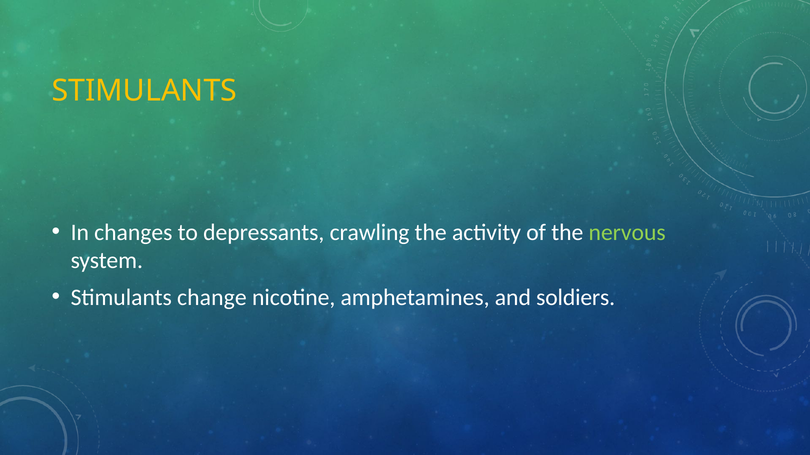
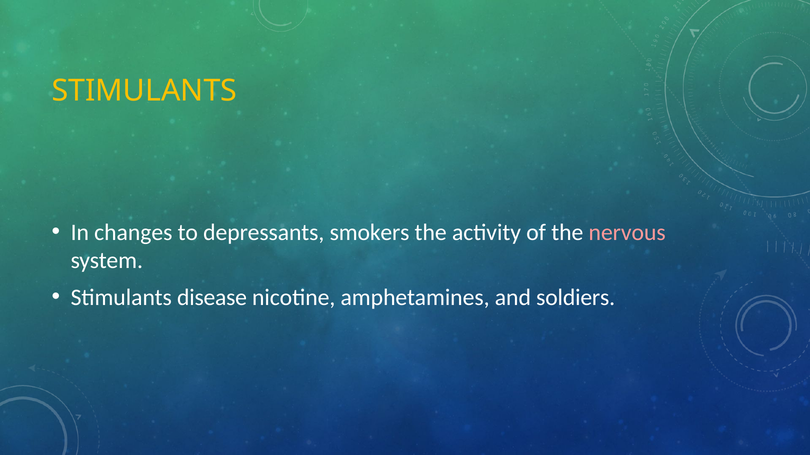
crawling: crawling -> smokers (370, 233)
nervous colour: light green -> pink (627, 233)
change: change -> disease (212, 298)
